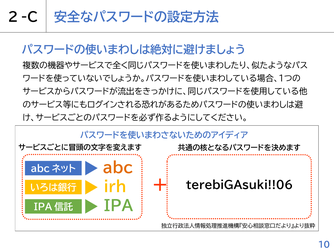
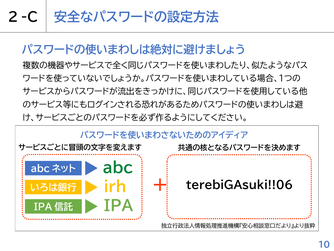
abc colour: orange -> green (118, 168)
